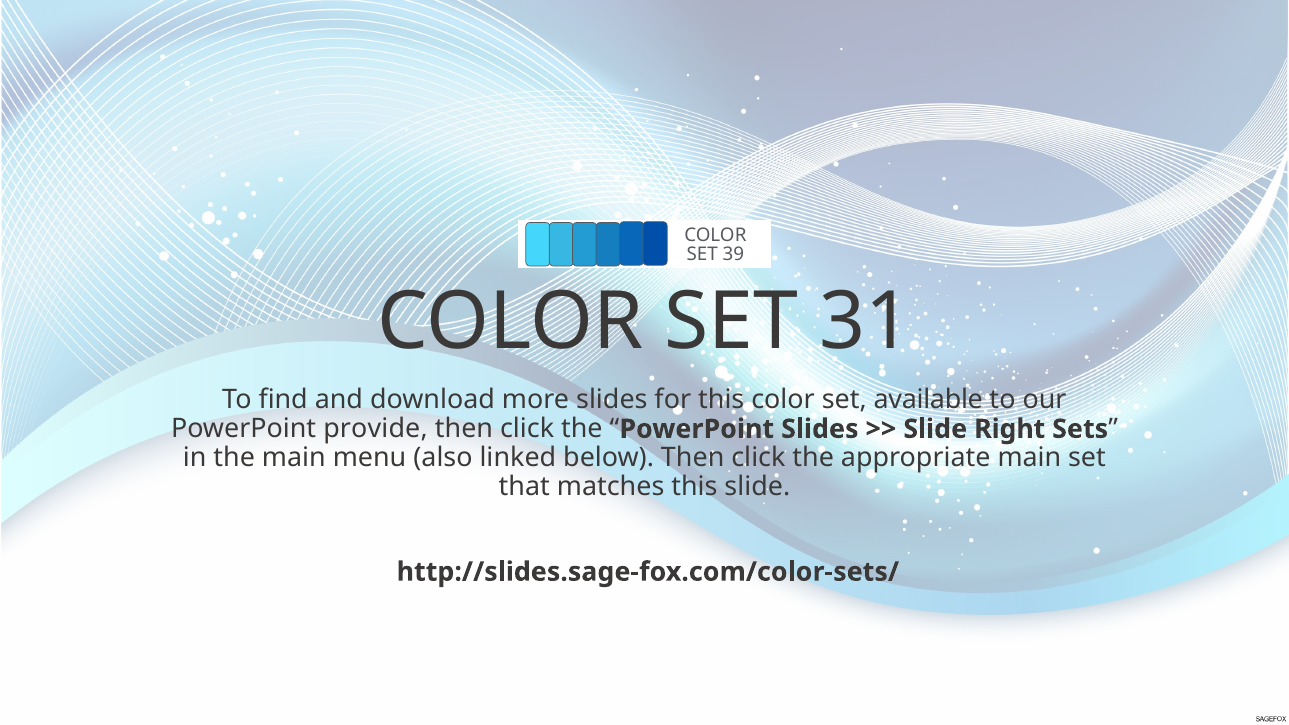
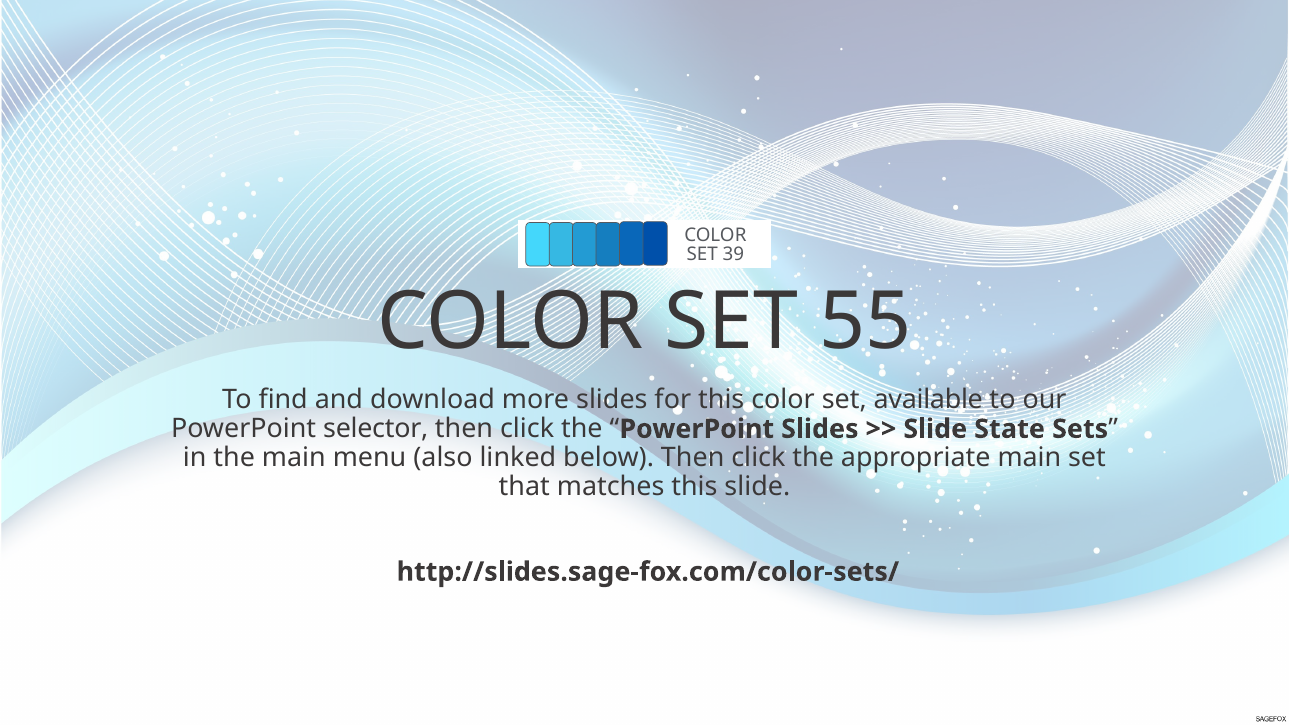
31: 31 -> 55 (865, 322)
provide: provide -> selector (376, 429)
Right: Right -> State (1010, 429)
